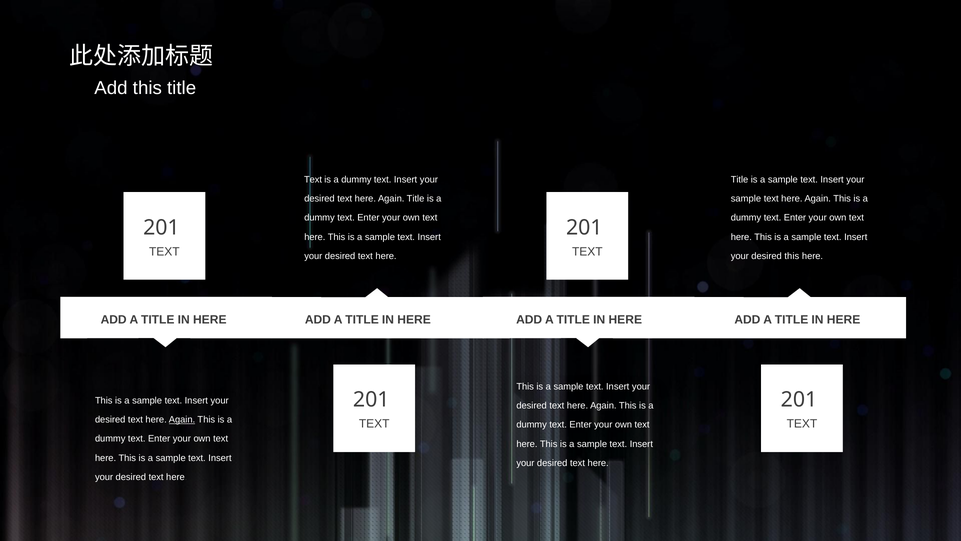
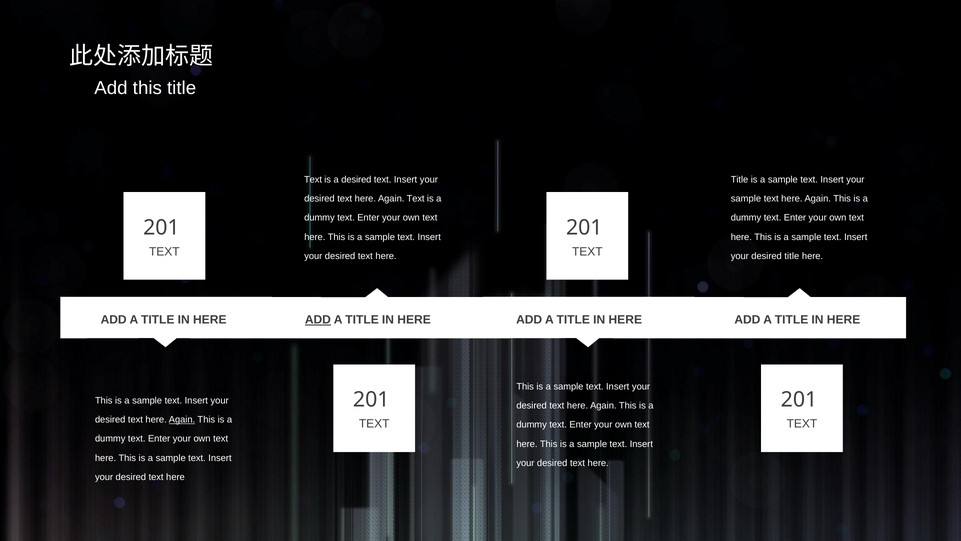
dummy: dummy -> desired (356, 179)
Again Title: Title -> Text (416, 199)
desired this: this -> title (792, 256)
ADD underline: none -> present (318, 320)
